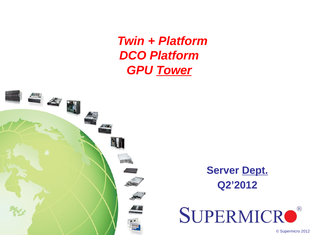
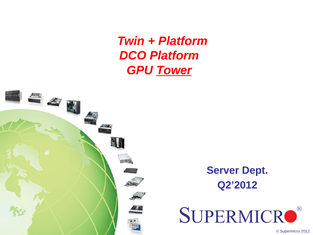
Dept underline: present -> none (255, 170)
